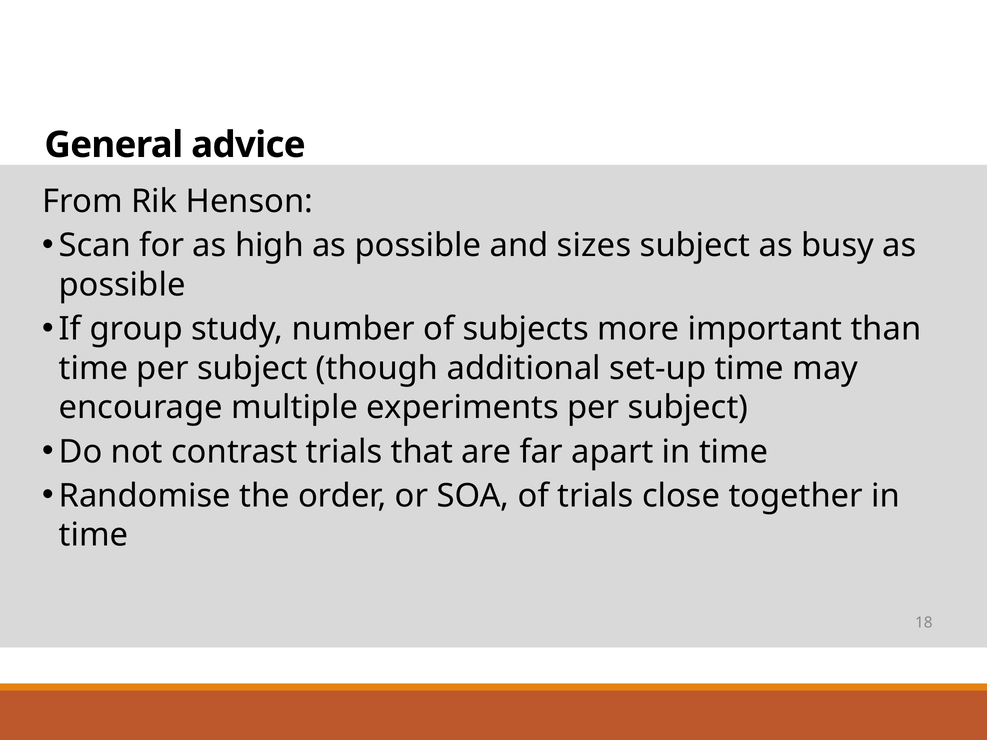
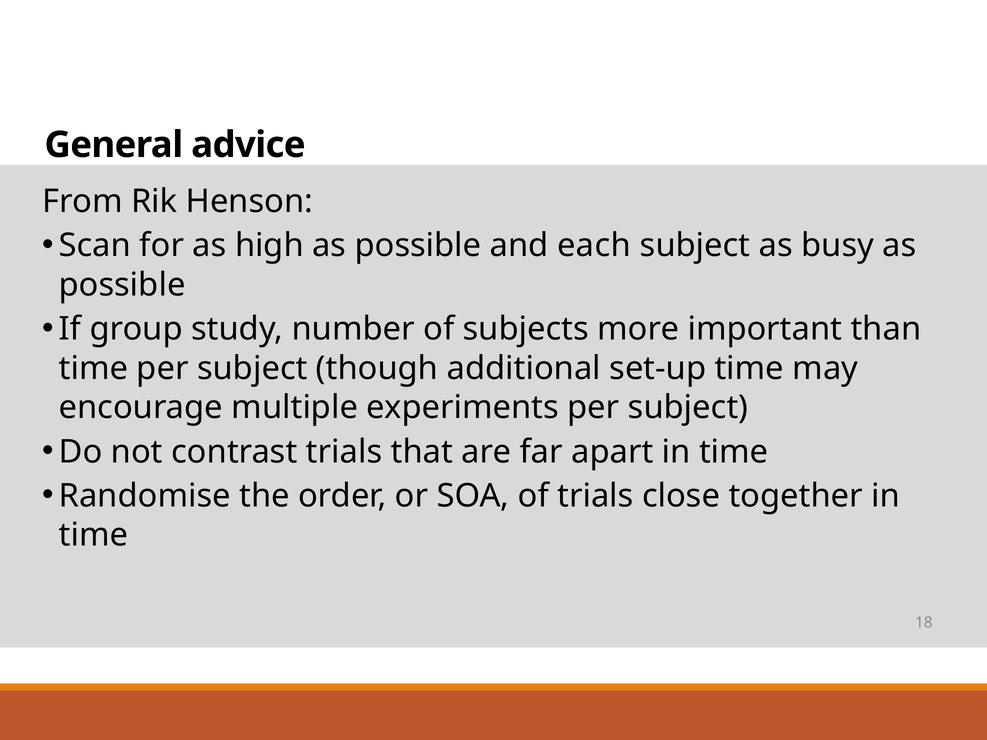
sizes: sizes -> each (594, 246)
